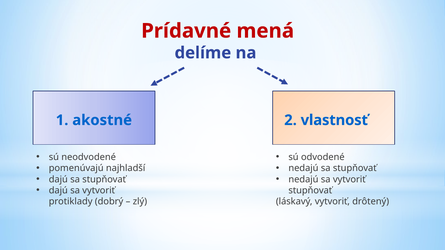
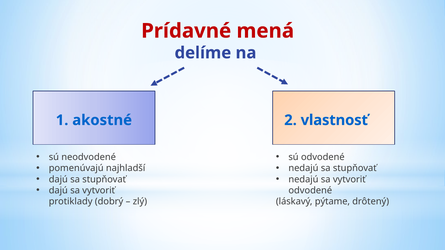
stupňovať: stupňovať -> odvodené (310, 191)
láskavý vytvoriť: vytvoriť -> pýtame (332, 202)
